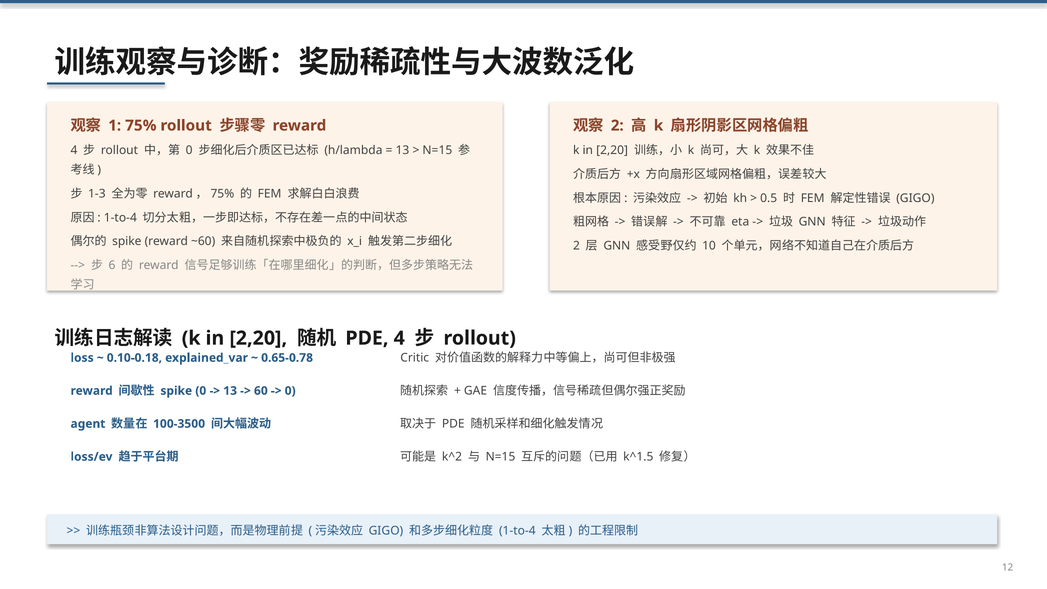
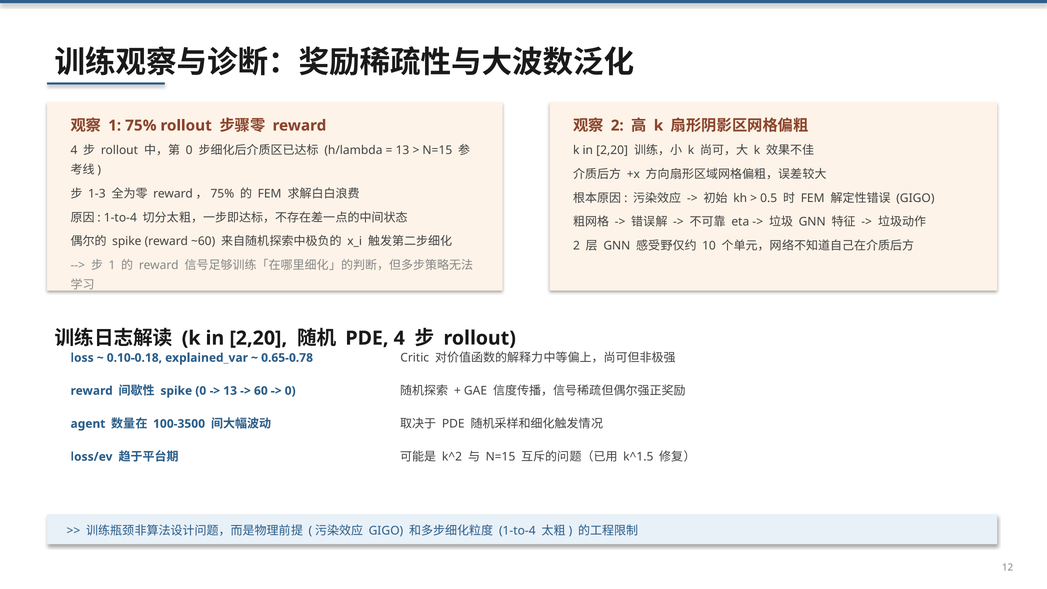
6: 6 -> 1 (112, 265)
